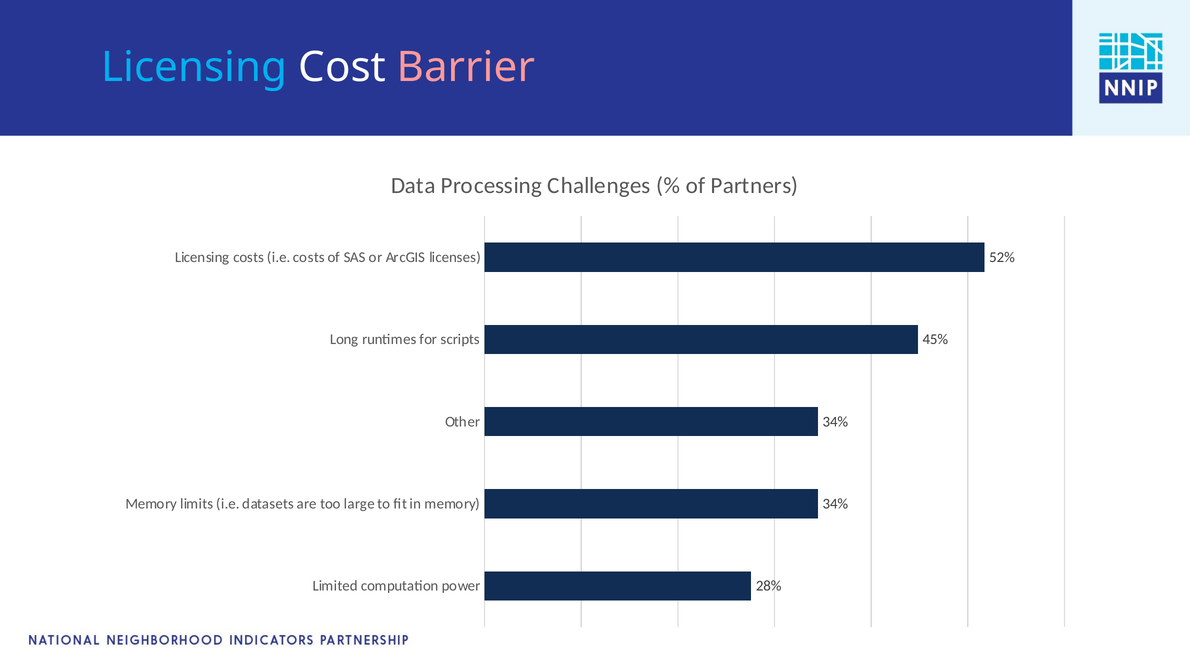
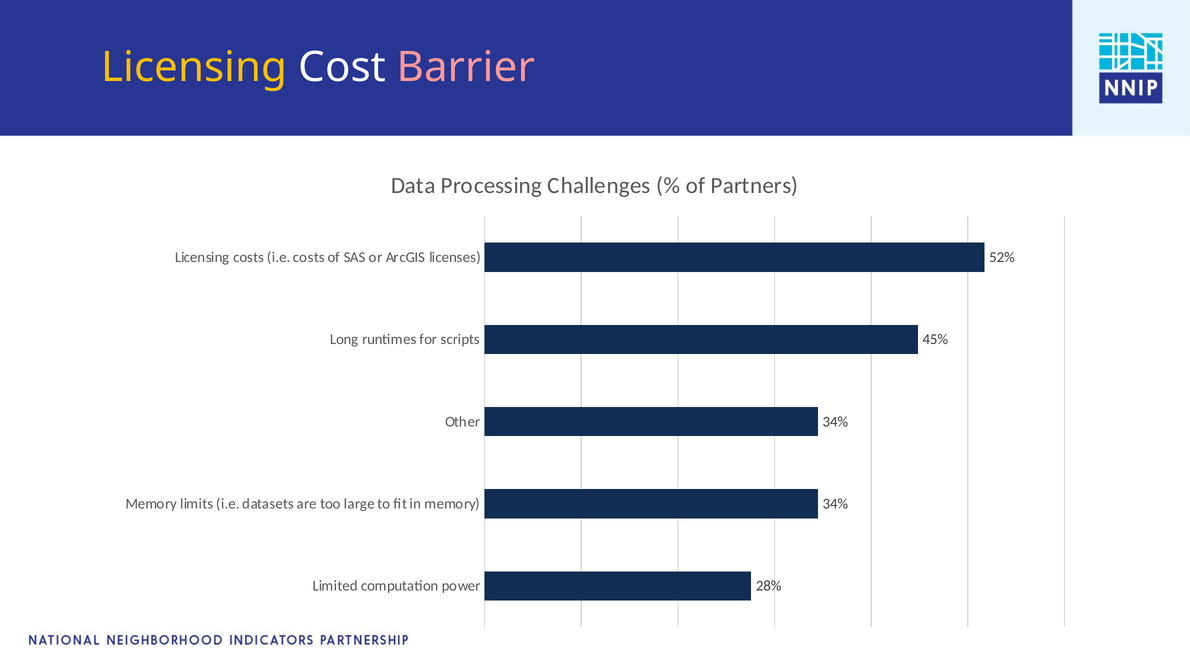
Licensing colour: light blue -> yellow (194, 67)
